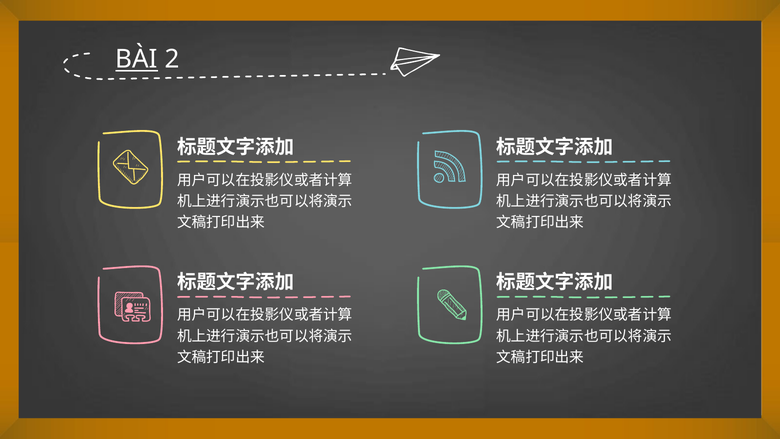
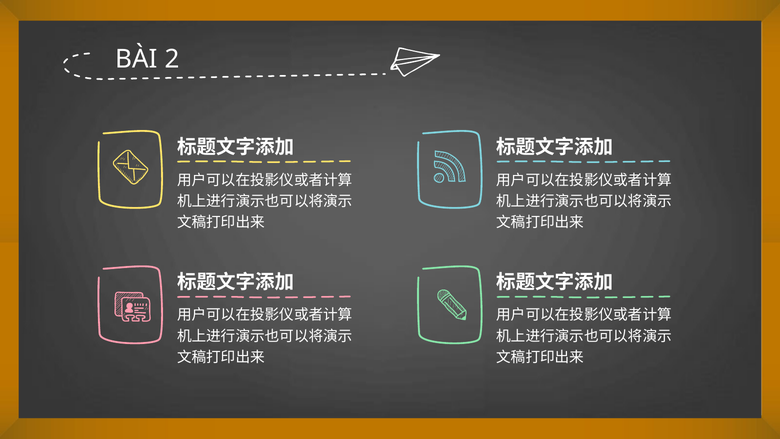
BÀI underline: present -> none (137, 59)
